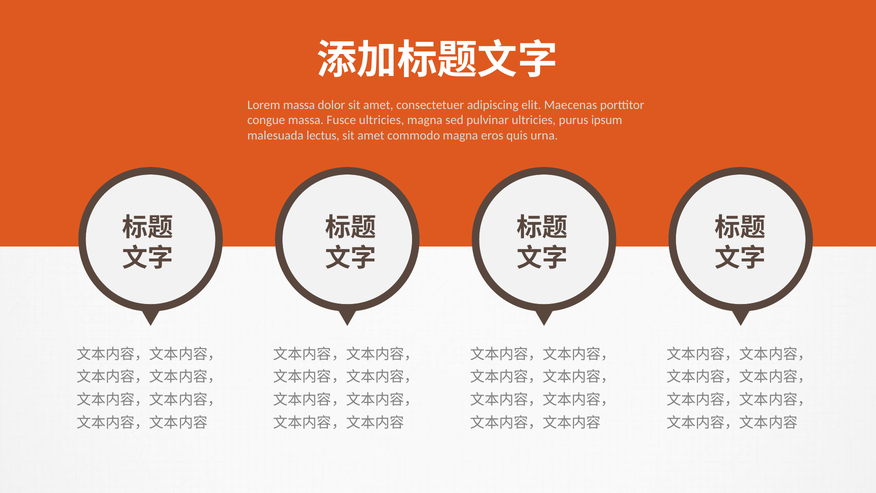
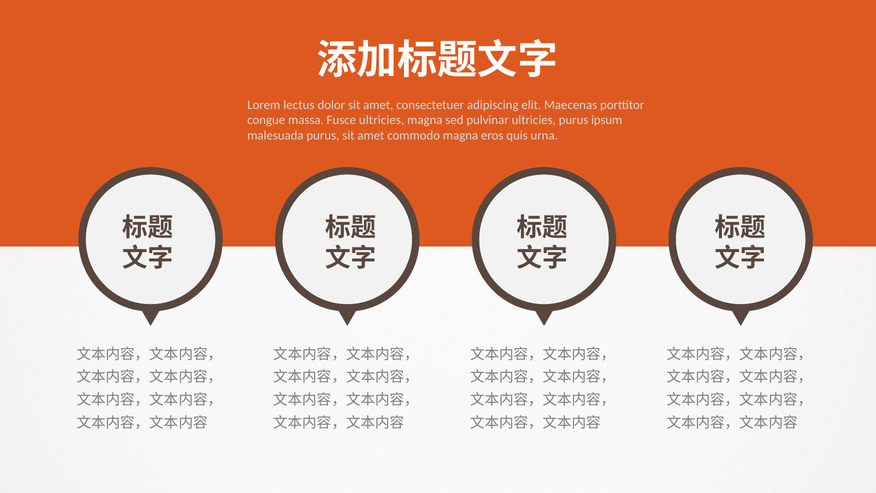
Lorem massa: massa -> lectus (299, 105)
malesuada lectus: lectus -> purus (323, 136)
